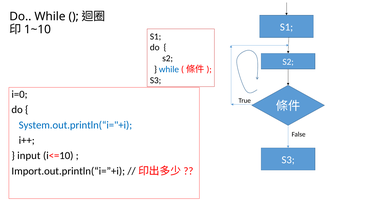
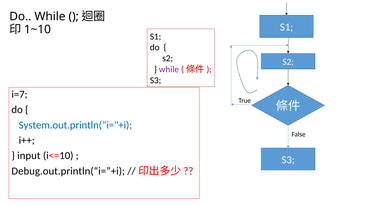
while colour: blue -> purple (169, 69)
i=0: i=0 -> i=7 (19, 94)
Import.out.println(“i=”+i: Import.out.println(“i=”+i -> Debug.out.println(“i=”+i (68, 171)
